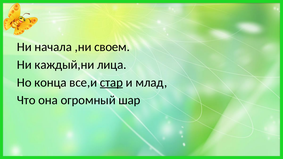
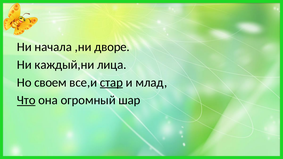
своем: своем -> дворе (112, 47)
конца: конца -> своем (51, 83)
Что underline: none -> present (26, 100)
